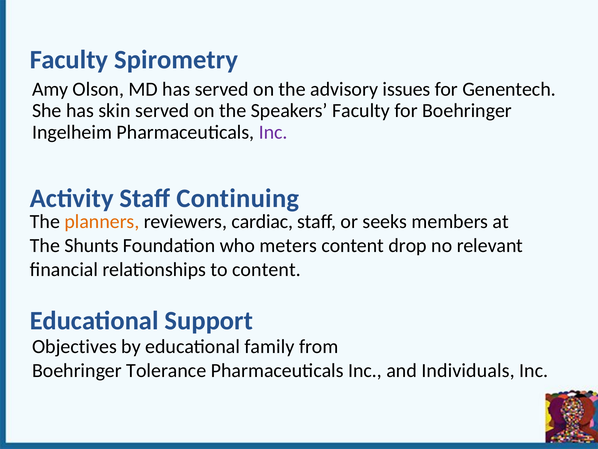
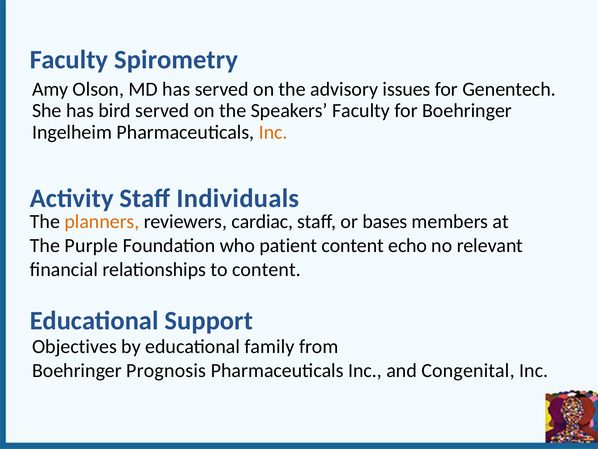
skin: skin -> bird (115, 111)
Inc colour: purple -> orange (273, 132)
Continuing: Continuing -> Individuals (238, 198)
seeks: seeks -> bases (385, 221)
Shunts: Shunts -> Purple (91, 245)
meters: meters -> patient (288, 245)
drop: drop -> echo (408, 245)
Tolerance: Tolerance -> Prognosis (166, 370)
Individuals: Individuals -> Congenital (468, 370)
